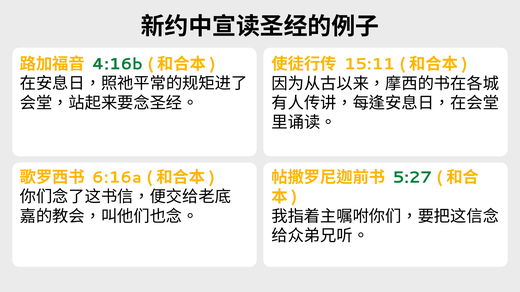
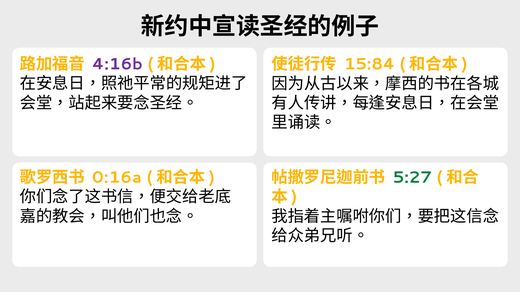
4:16b colour: green -> purple (118, 64)
15:11: 15:11 -> 15:84 (370, 64)
6:16a: 6:16a -> 0:16a (117, 178)
